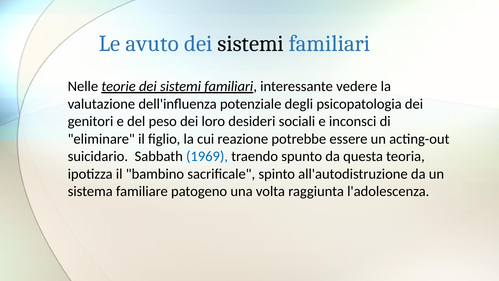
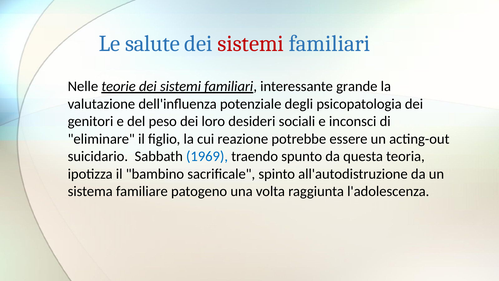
avuto: avuto -> salute (152, 44)
sistemi colour: black -> red (251, 44)
vedere: vedere -> grande (357, 86)
